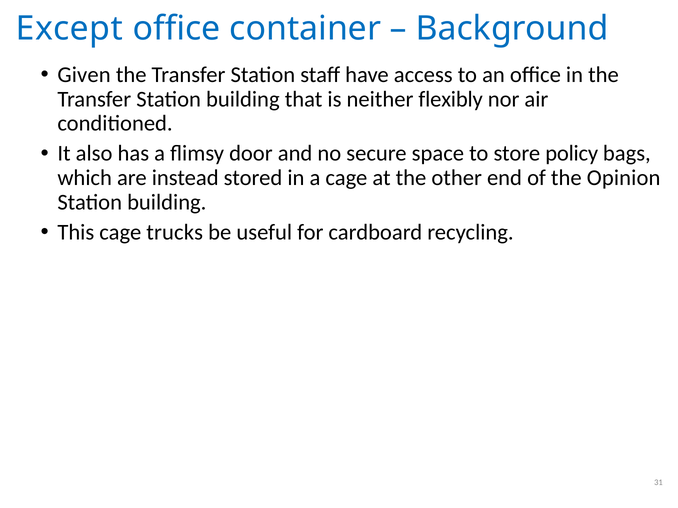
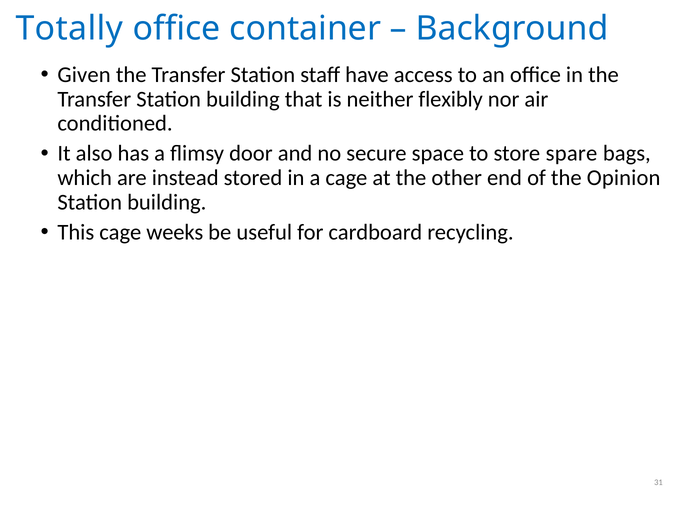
Except: Except -> Totally (69, 29)
policy: policy -> spare (571, 154)
trucks: trucks -> weeks (175, 233)
